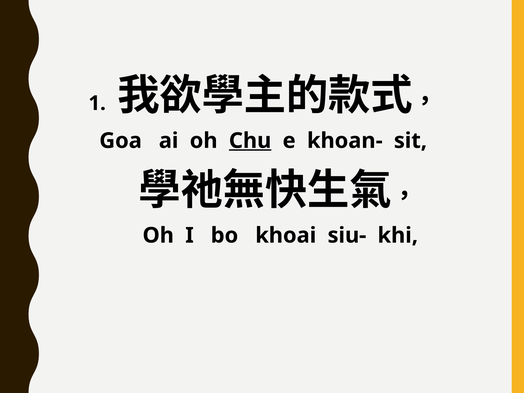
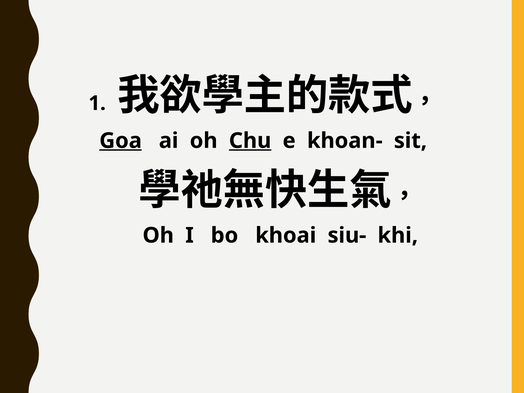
Goa underline: none -> present (121, 141)
